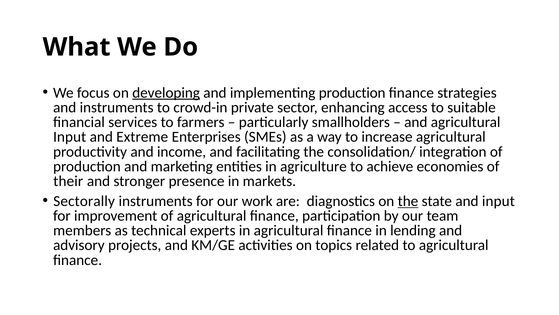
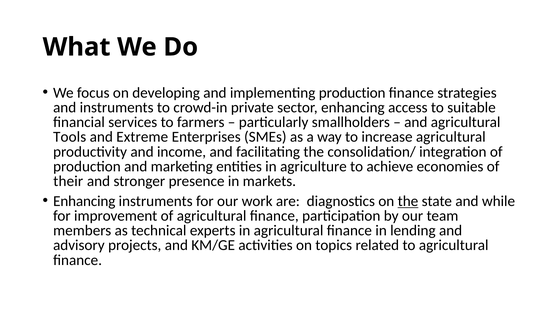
developing underline: present -> none (166, 93)
Input: Input -> Tools (70, 137)
Sectorally: Sectorally -> Enhancing (84, 201)
and input: input -> while (498, 201)
